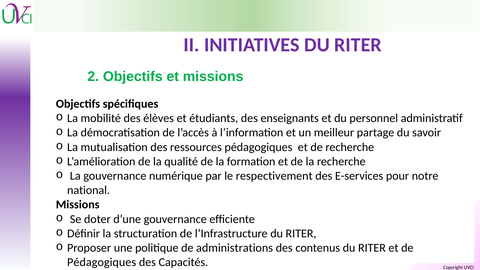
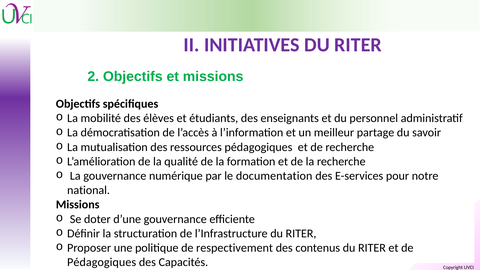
respectivement: respectivement -> documentation (274, 176)
administrations: administrations -> respectivement (235, 248)
